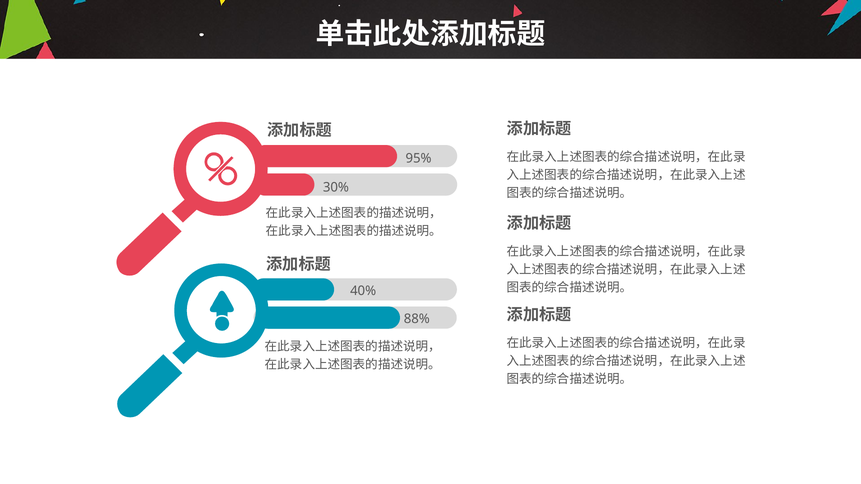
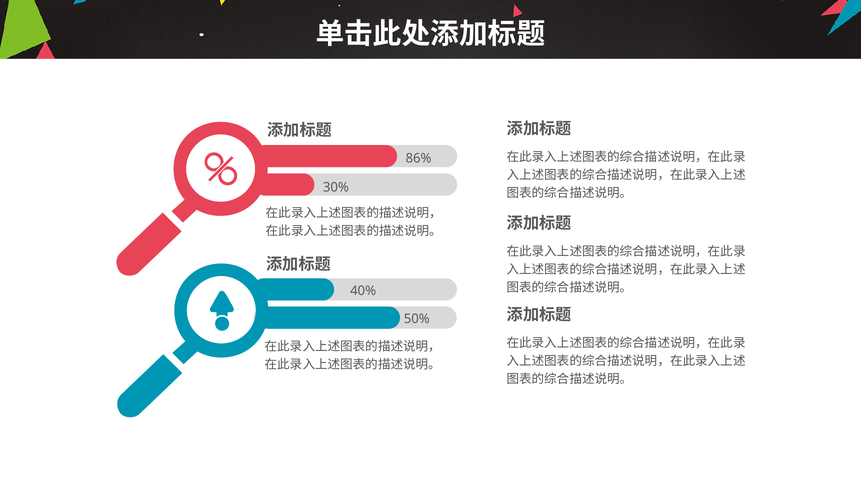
95%: 95% -> 86% (419, 158)
88%: 88% -> 50% (417, 319)
